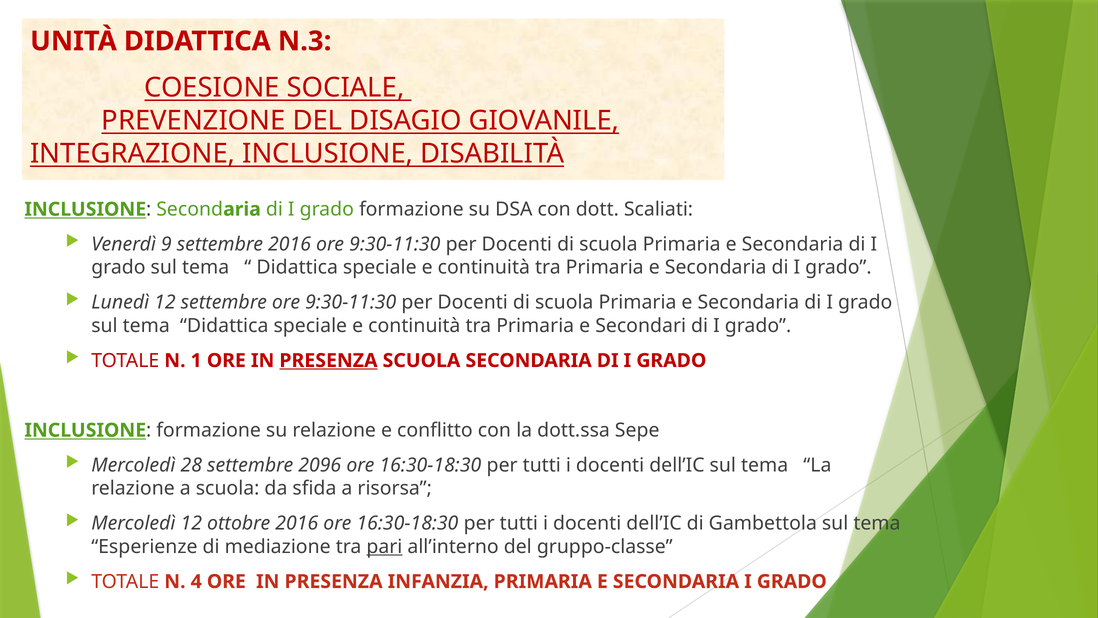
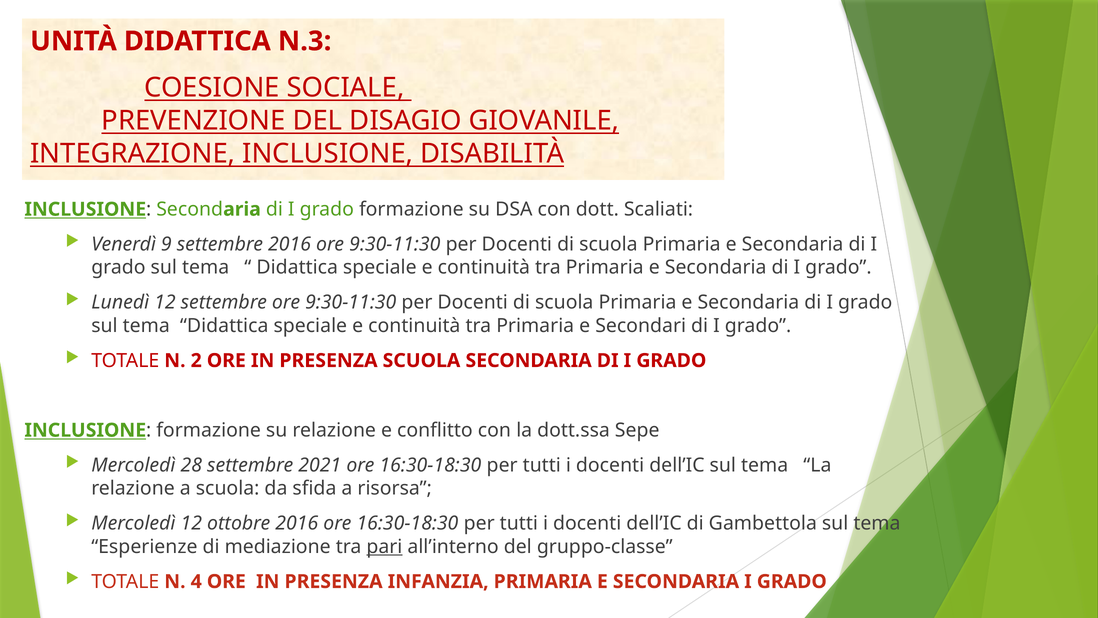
1: 1 -> 2 (196, 360)
PRESENZA underline: present -> none (328, 360)
2096: 2096 -> 2021 (320, 465)
